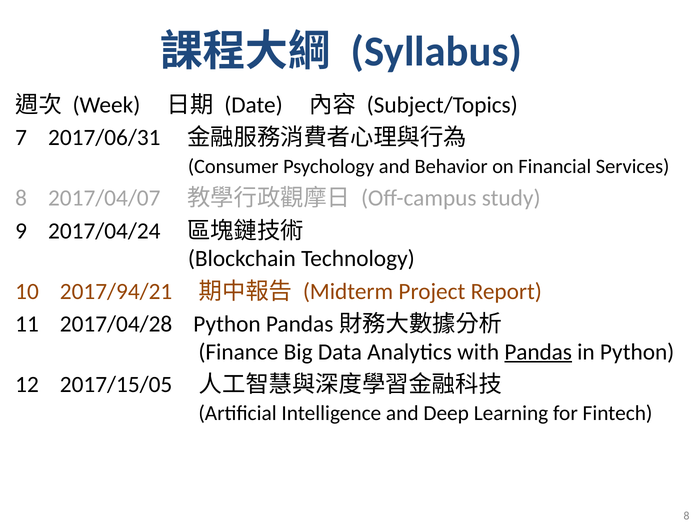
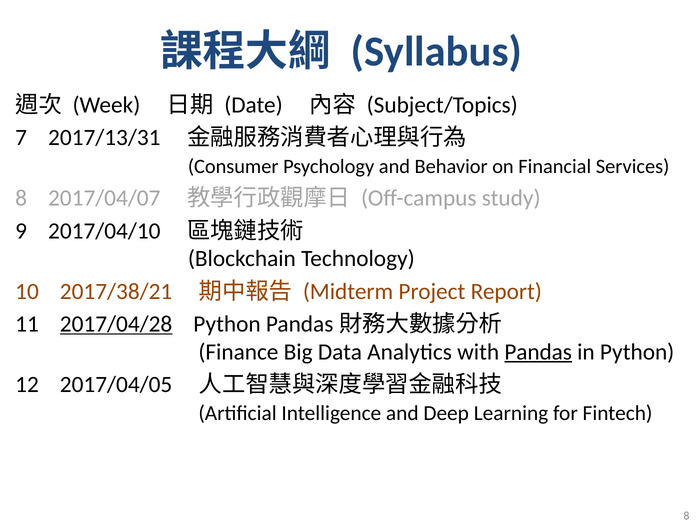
2017/06/31: 2017/06/31 -> 2017/13/31 (104, 138)
2017/04/24: 2017/04/24 -> 2017/04/10 (104, 231)
2017/94/21: 2017/94/21 -> 2017/38/21 (116, 292)
2017/04/28 underline: none -> present (116, 324)
2017/15/05: 2017/15/05 -> 2017/04/05 (116, 385)
